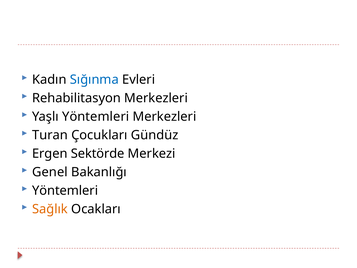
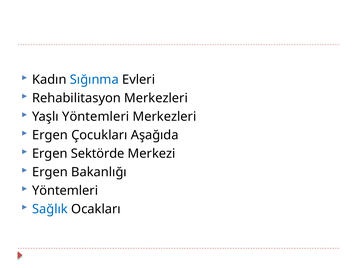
Turan: Turan -> Ergen (50, 135)
Gündüz: Gündüz -> Aşağıda (155, 135)
Genel: Genel -> Ergen (50, 172)
Sağlık colour: orange -> blue (50, 209)
